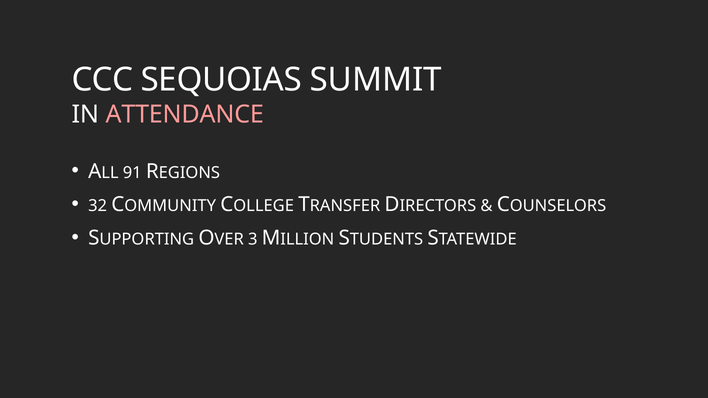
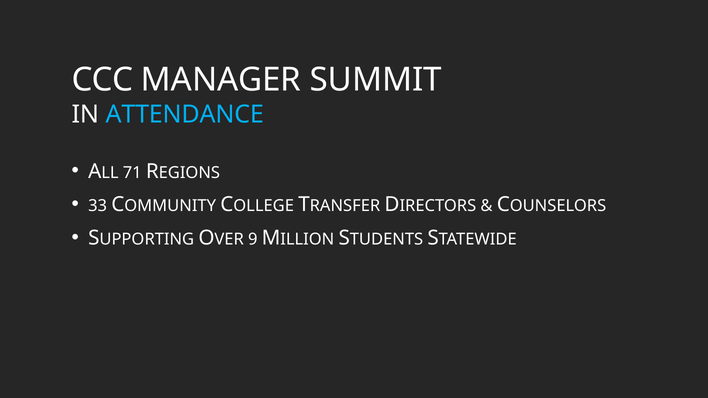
SEQUOIAS: SEQUOIAS -> MANAGER (221, 80)
ATTENDANCE colour: pink -> light blue (185, 114)
91: 91 -> 71 (132, 173)
32: 32 -> 33 (98, 206)
3: 3 -> 9 (253, 239)
